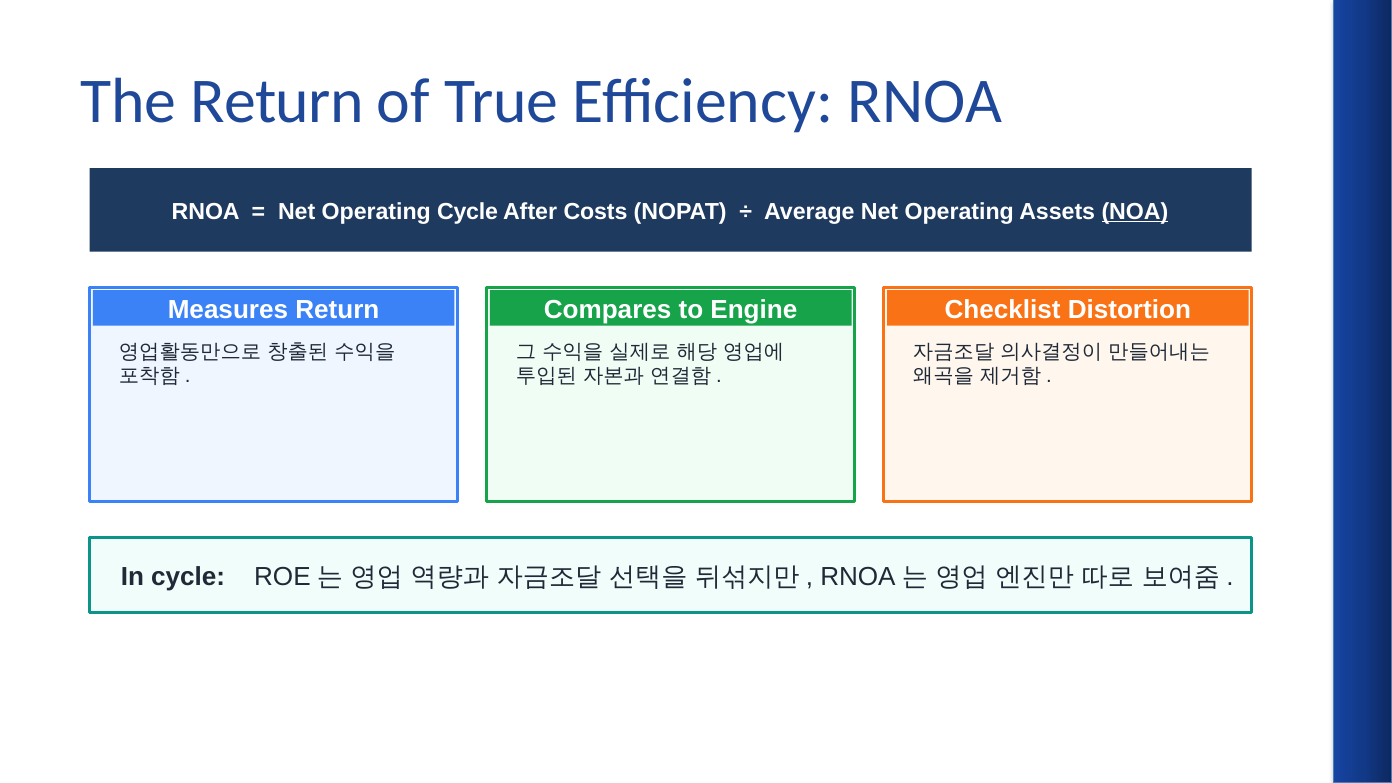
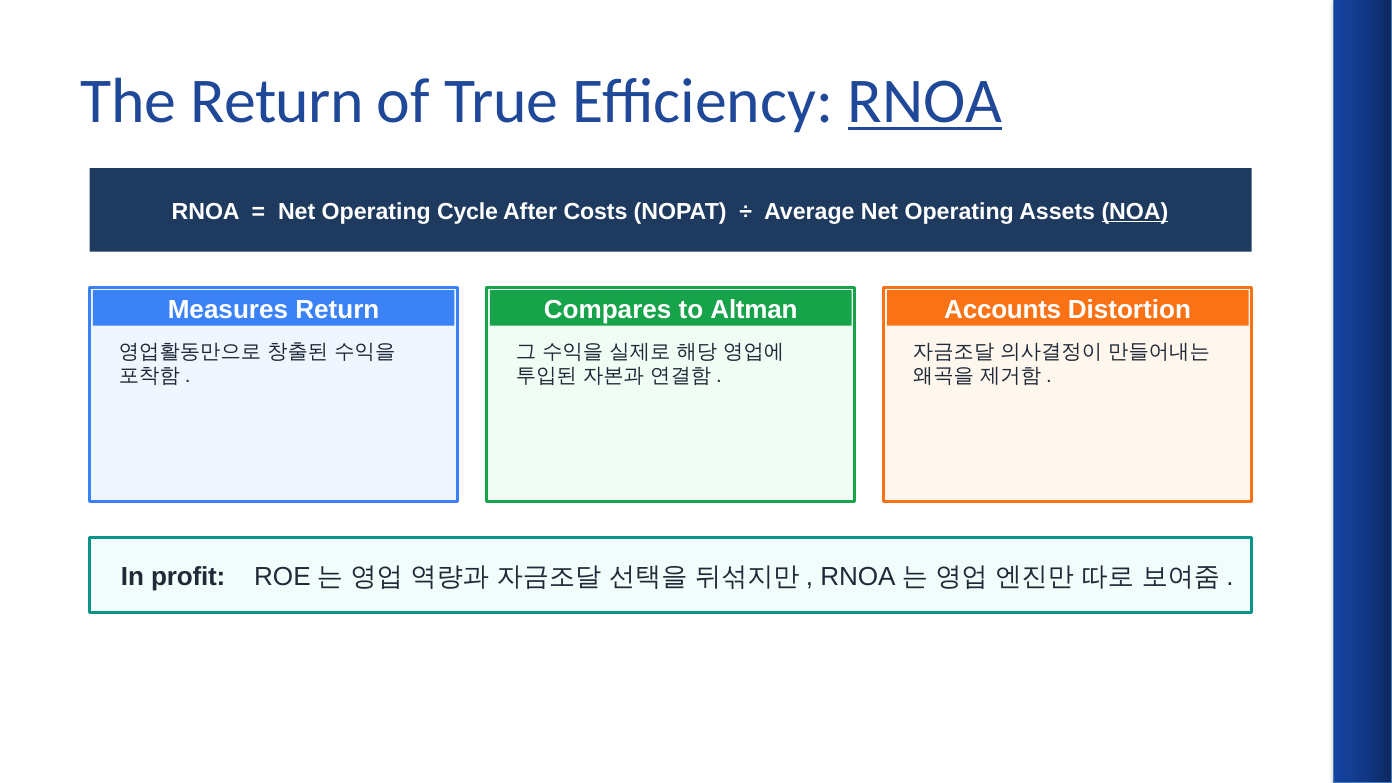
RNOA underline: none -> present (925, 101)
Engine: Engine -> Altman (754, 310)
Checklist: Checklist -> Accounts (1003, 310)
In cycle: cycle -> profit (188, 577)
